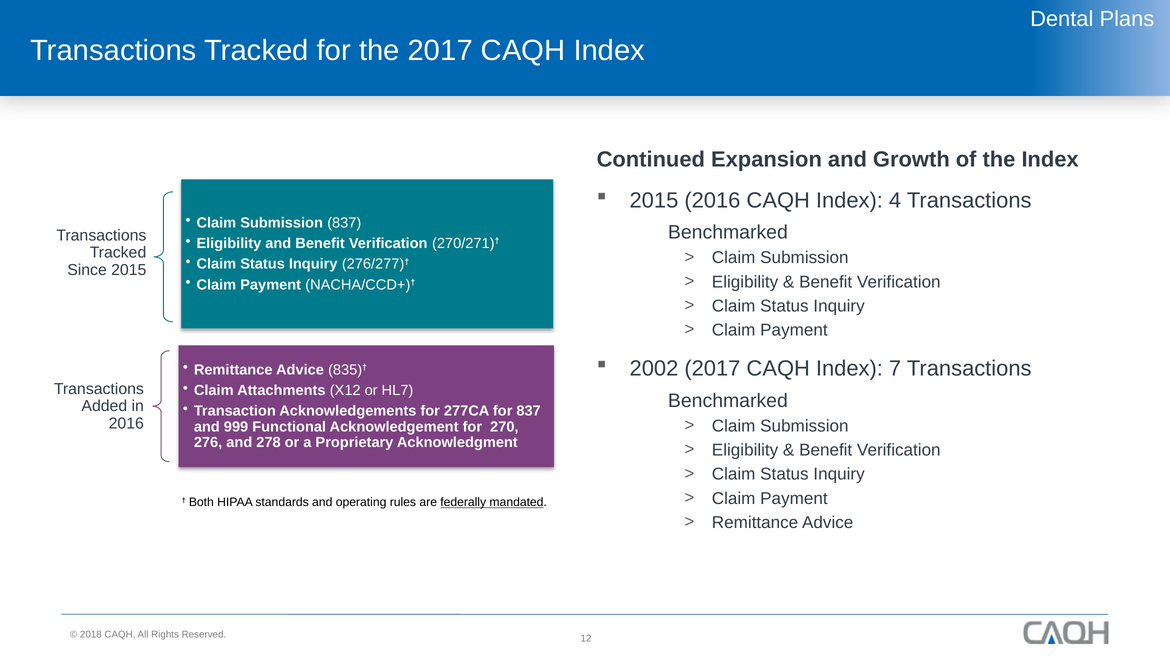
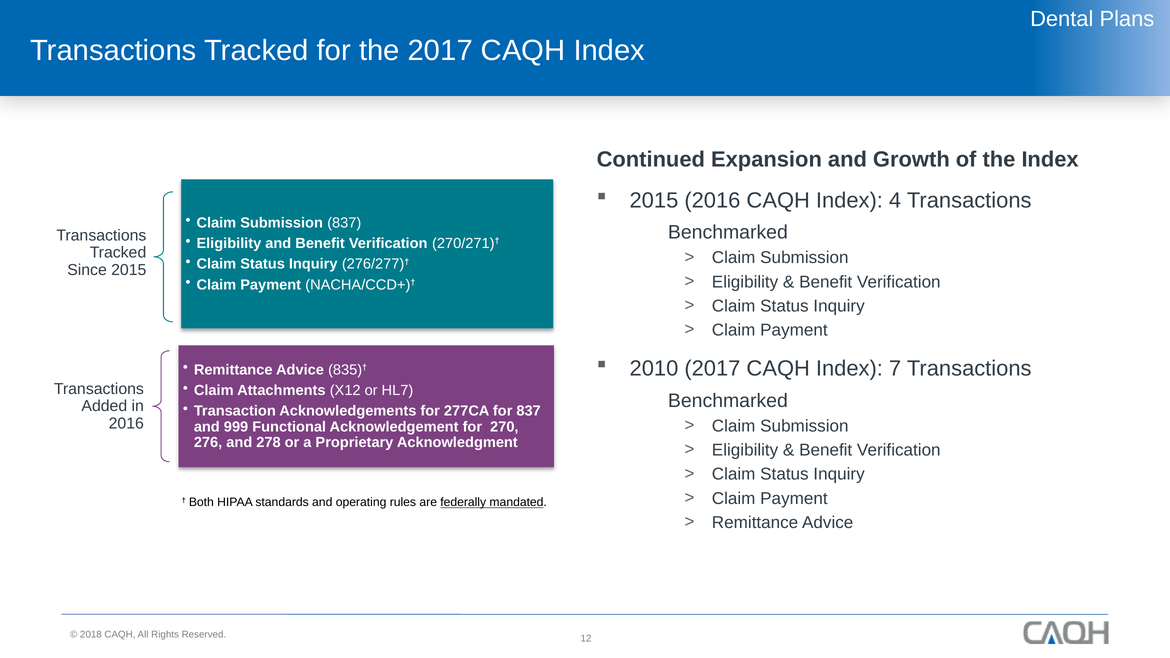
2002: 2002 -> 2010 (654, 369)
